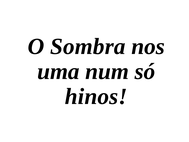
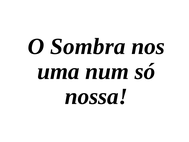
hinos: hinos -> nossa (96, 96)
